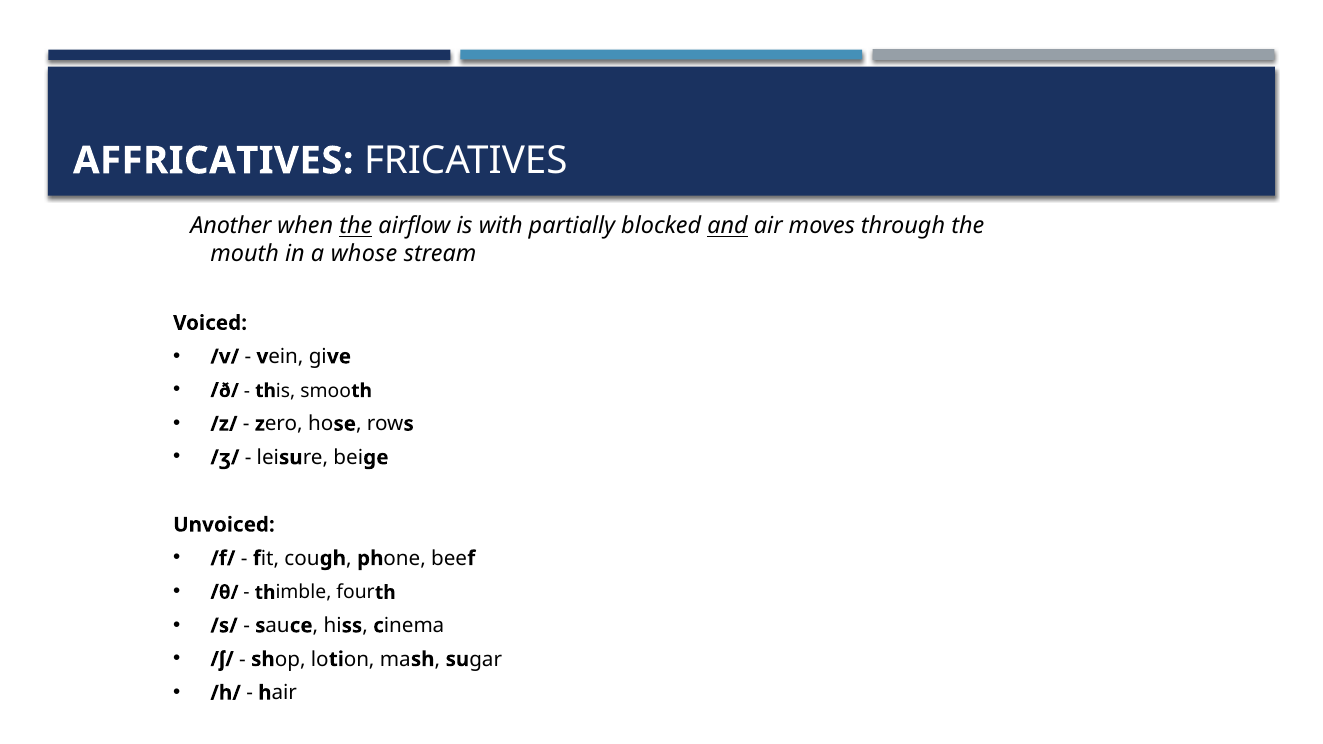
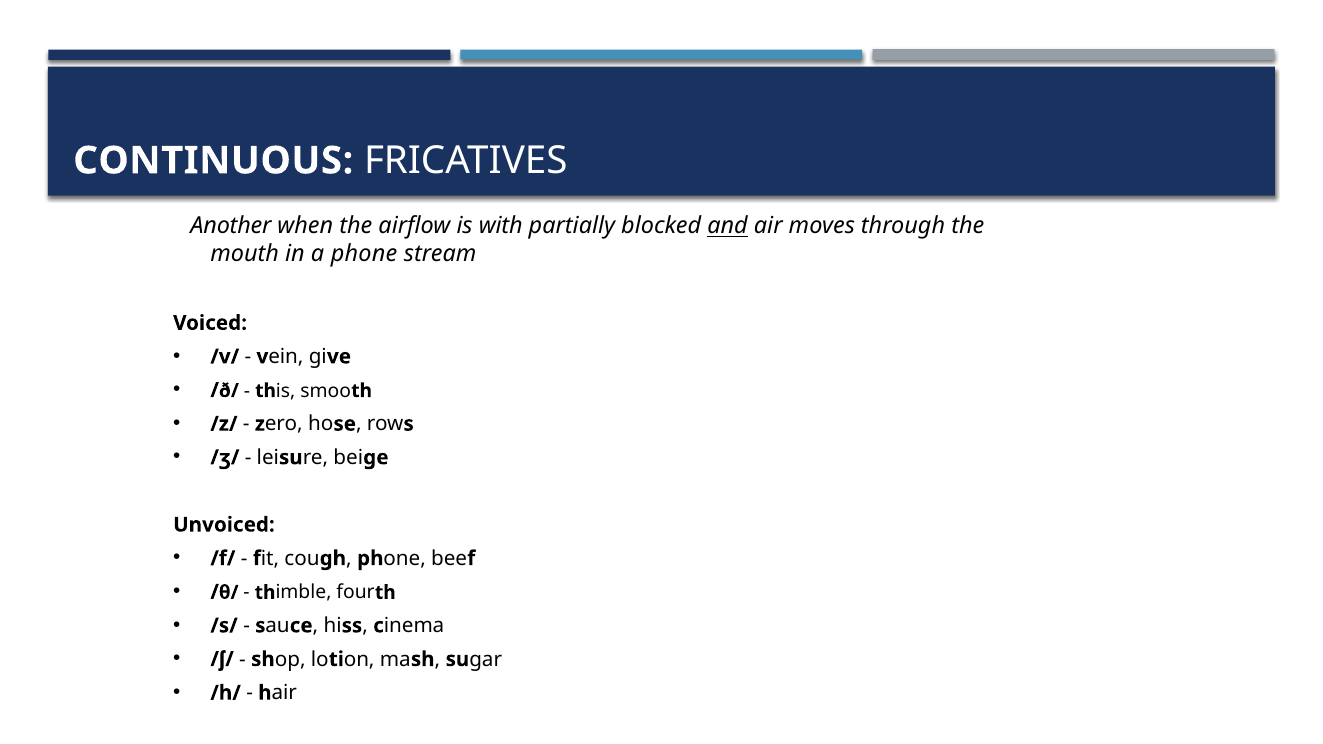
AFFRICATIVES: AFFRICATIVES -> CONTINUOUS (213, 161)
the underline: present -> none (356, 226)
a whose: whose -> phone (364, 254)
